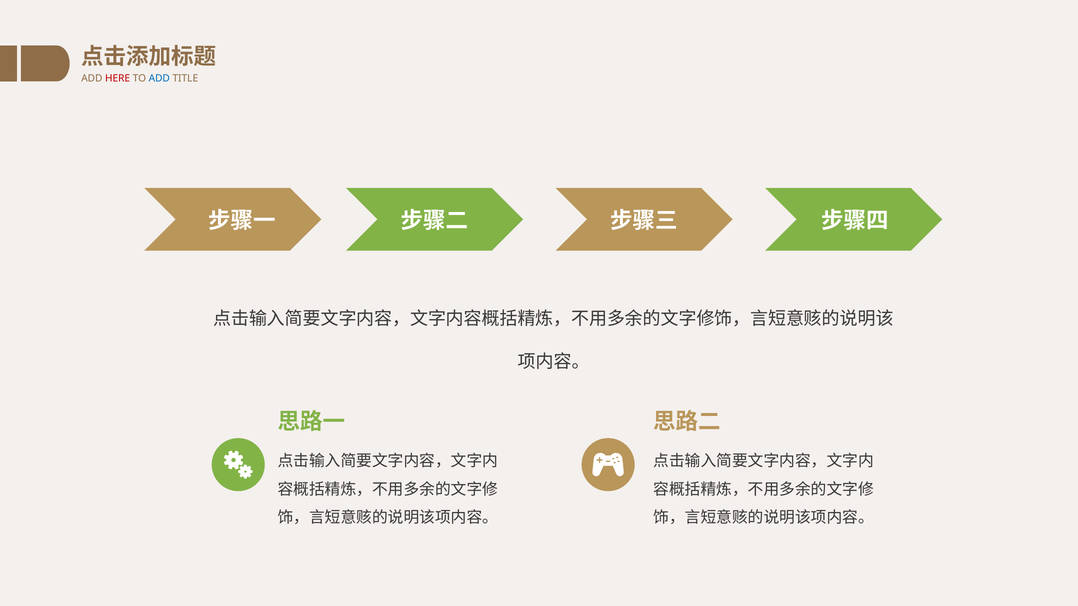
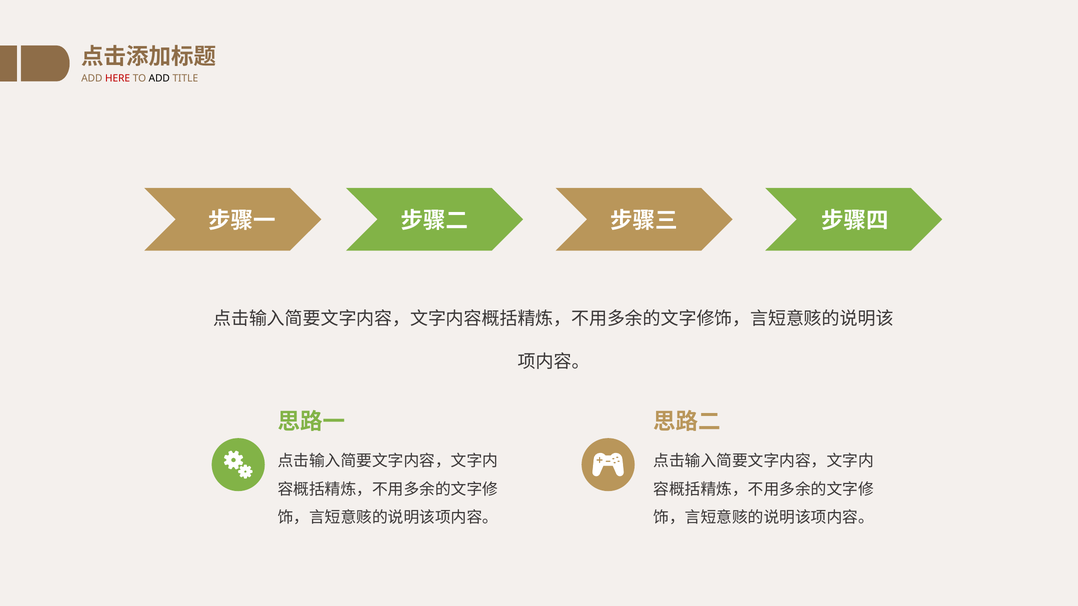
ADD colour: blue -> black (159, 78)
